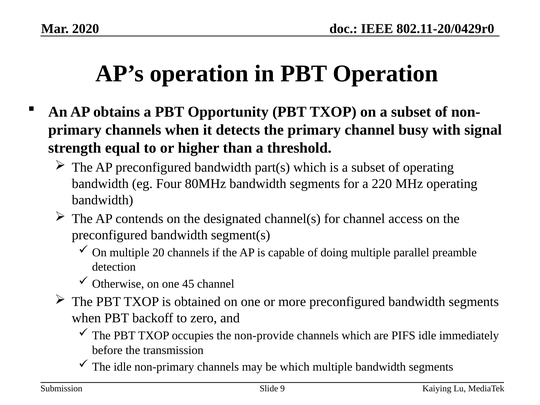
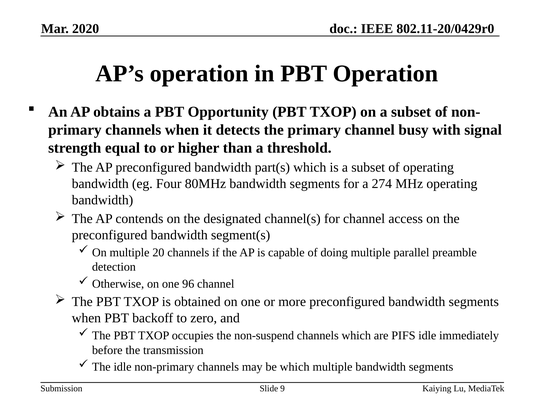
220: 220 -> 274 (382, 184)
45: 45 -> 96 (188, 284)
non-provide: non-provide -> non-suspend (264, 336)
